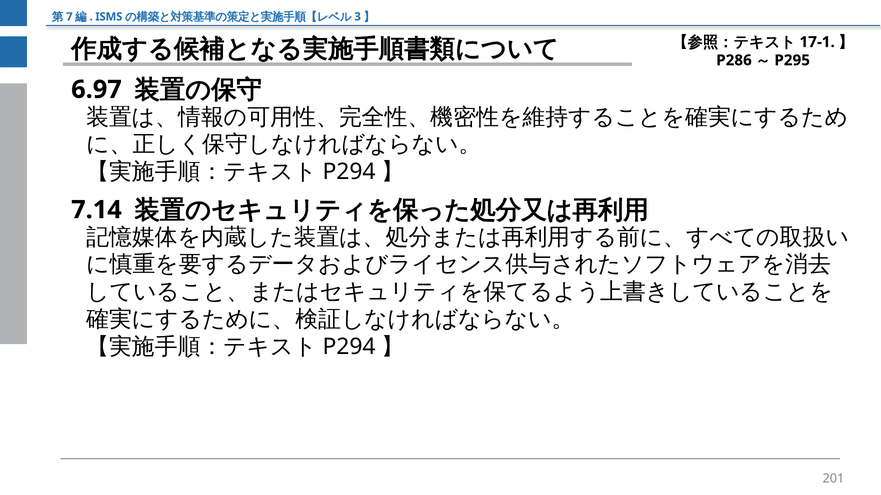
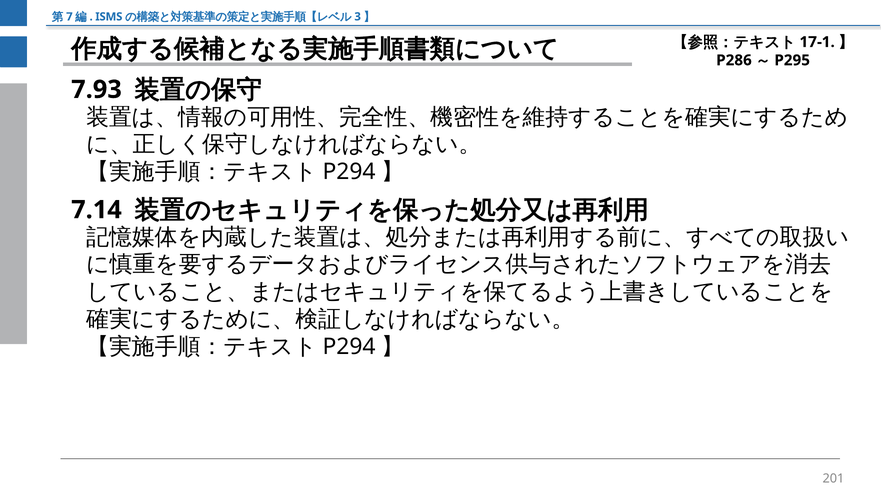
6.97: 6.97 -> 7.93 (96, 90)
